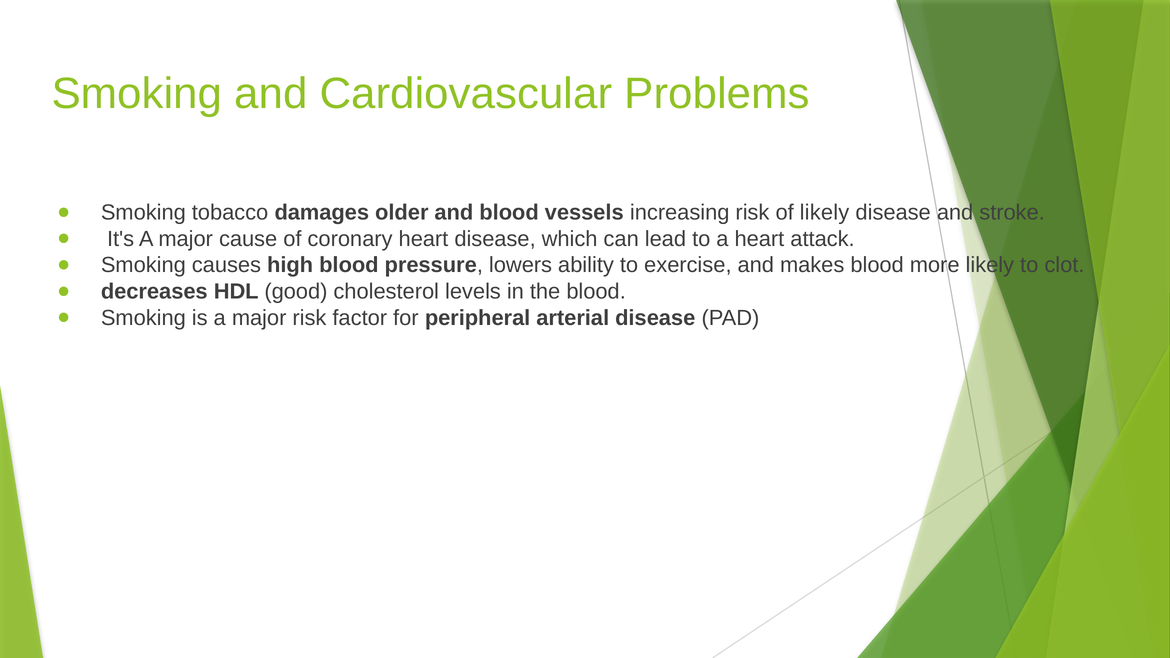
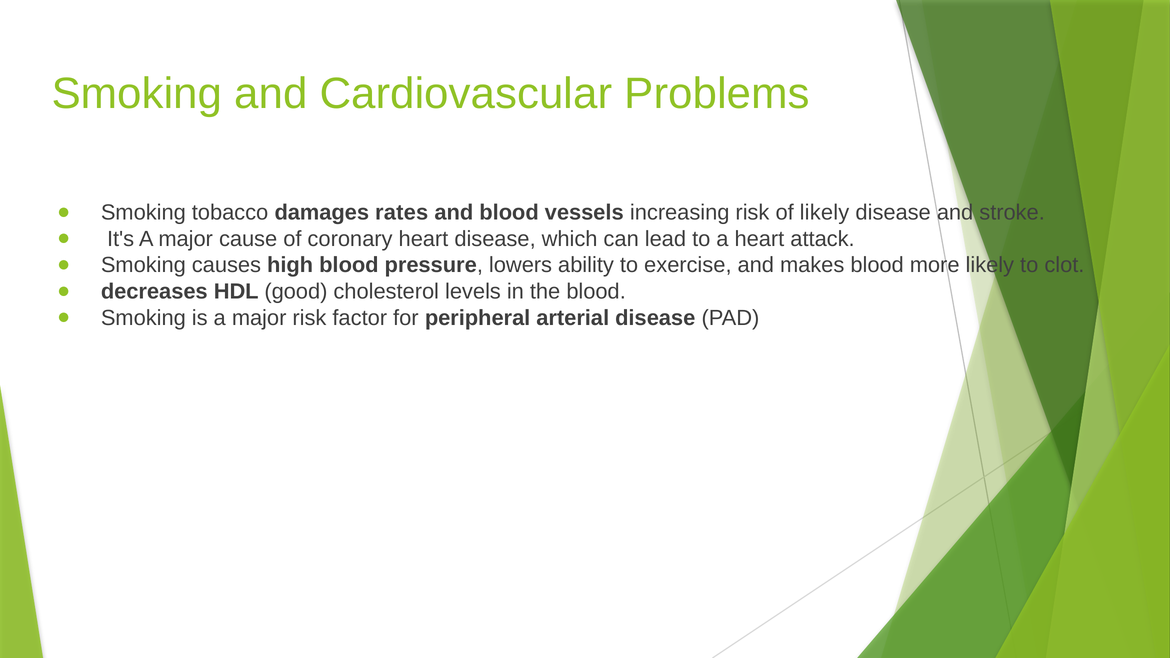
older: older -> rates (402, 213)
